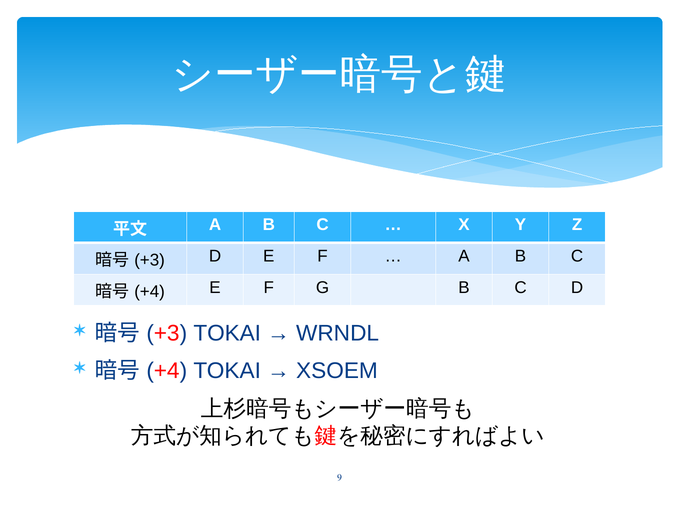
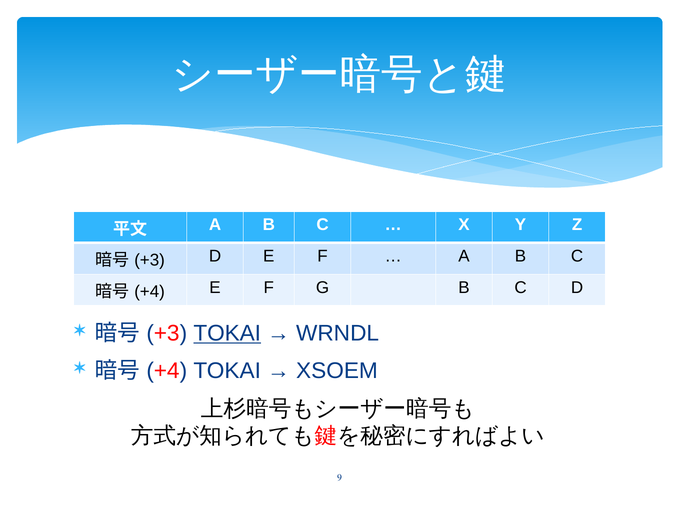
TOKAI underline: none -> present (227, 333)
